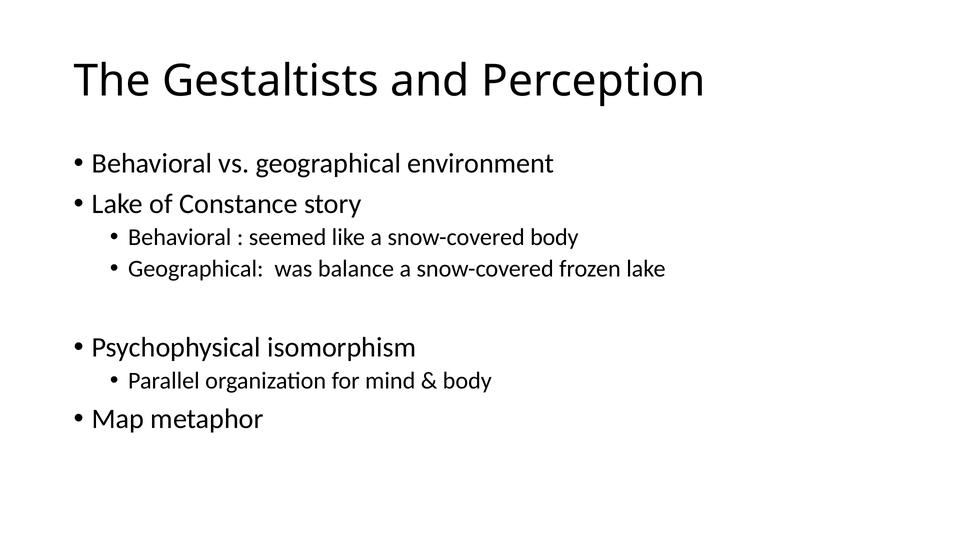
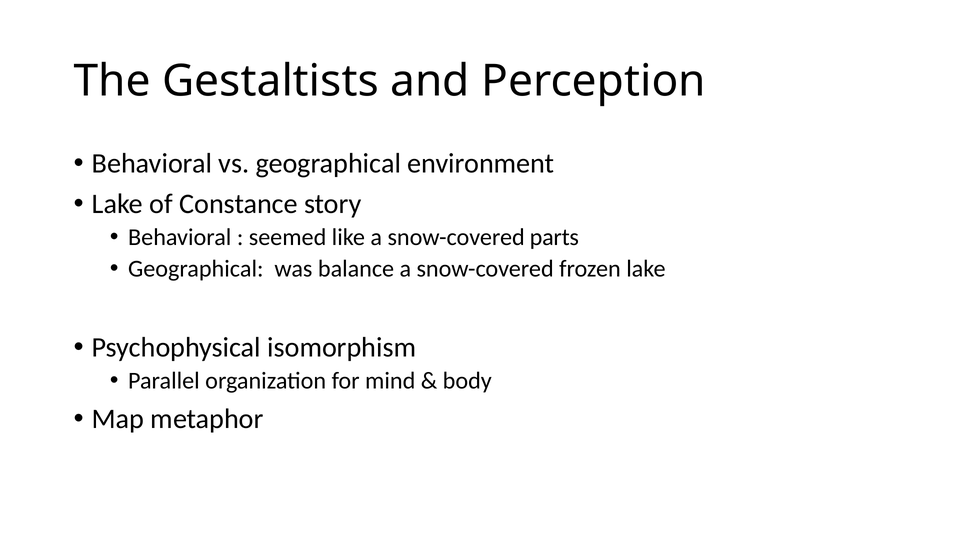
snow-covered body: body -> parts (554, 237)
